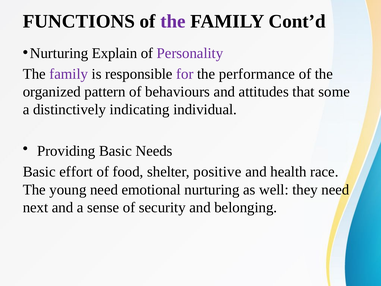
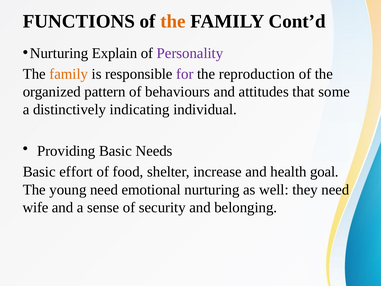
the colour: purple -> orange (173, 21)
family colour: purple -> orange (69, 74)
performance: performance -> reproduction (257, 74)
positive: positive -> increase (217, 172)
race: race -> goal (324, 172)
next: next -> wife (36, 207)
